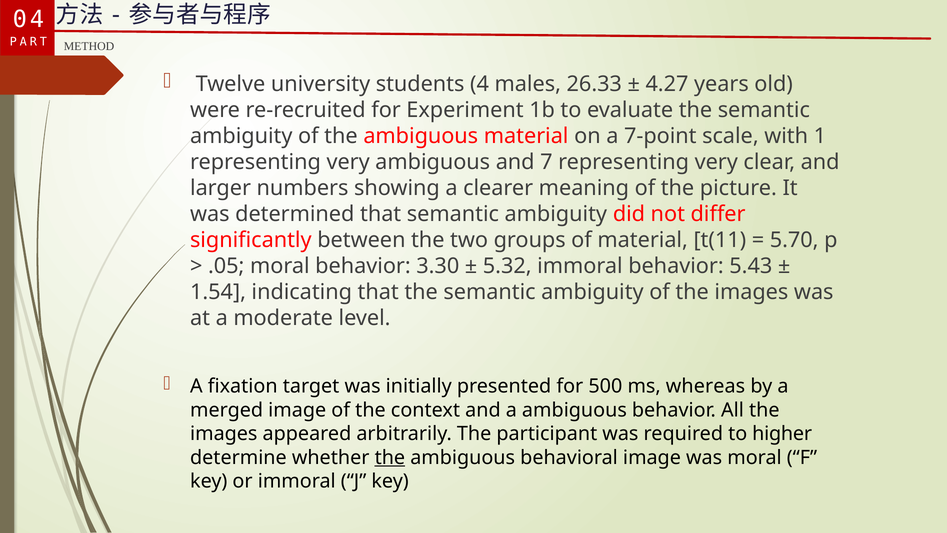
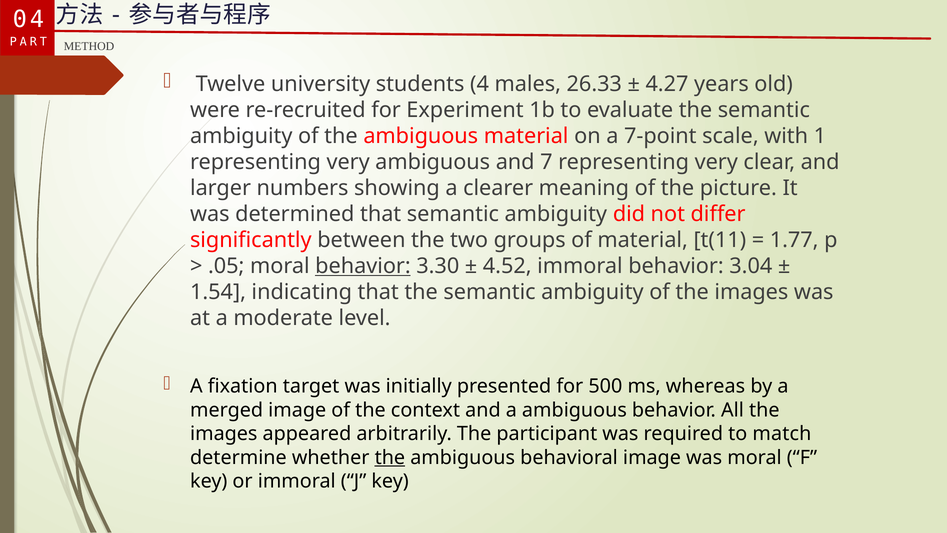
5.70: 5.70 -> 1.77 (794, 240)
behavior underline: none -> present (363, 266)
5.32: 5.32 -> 4.52 (507, 266)
5.43: 5.43 -> 3.04 (751, 266)
higher: higher -> match (782, 434)
